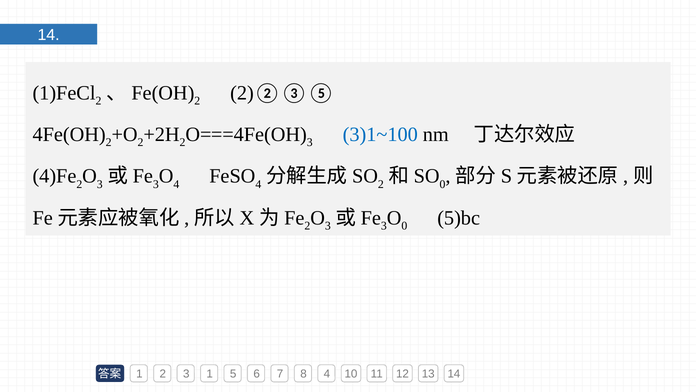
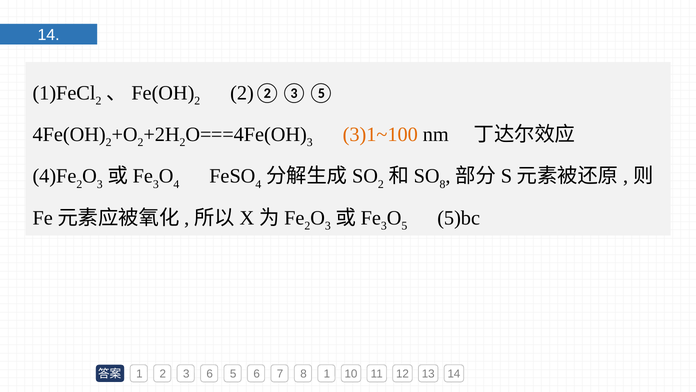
3)1~100 colour: blue -> orange (380, 134)
0: 0 -> 8 (443, 184)
0: 0 -> 5 (404, 226)
3 1: 1 -> 6 (210, 374)
8 4: 4 -> 1 (327, 374)
